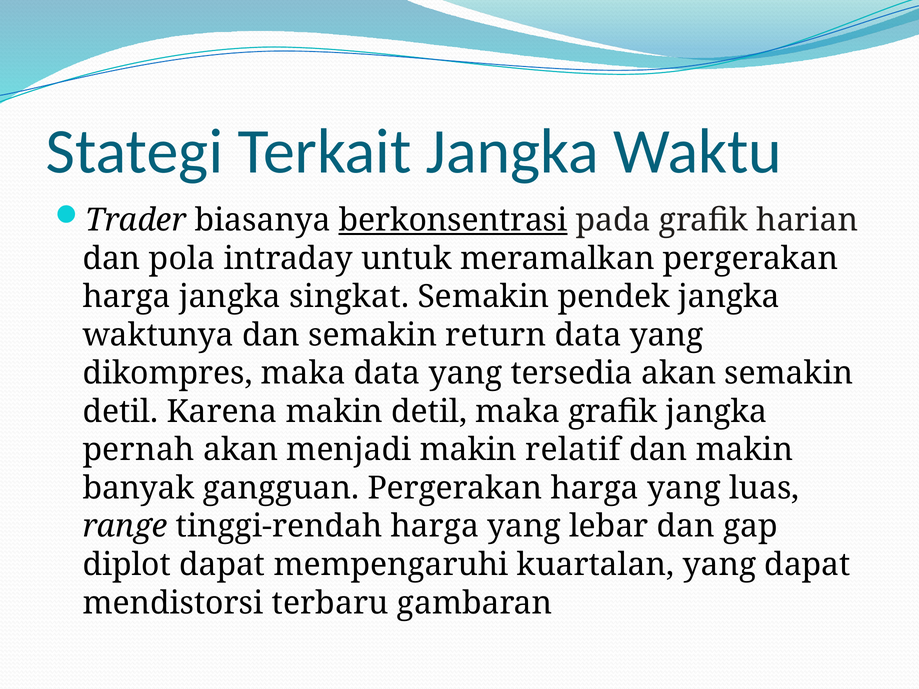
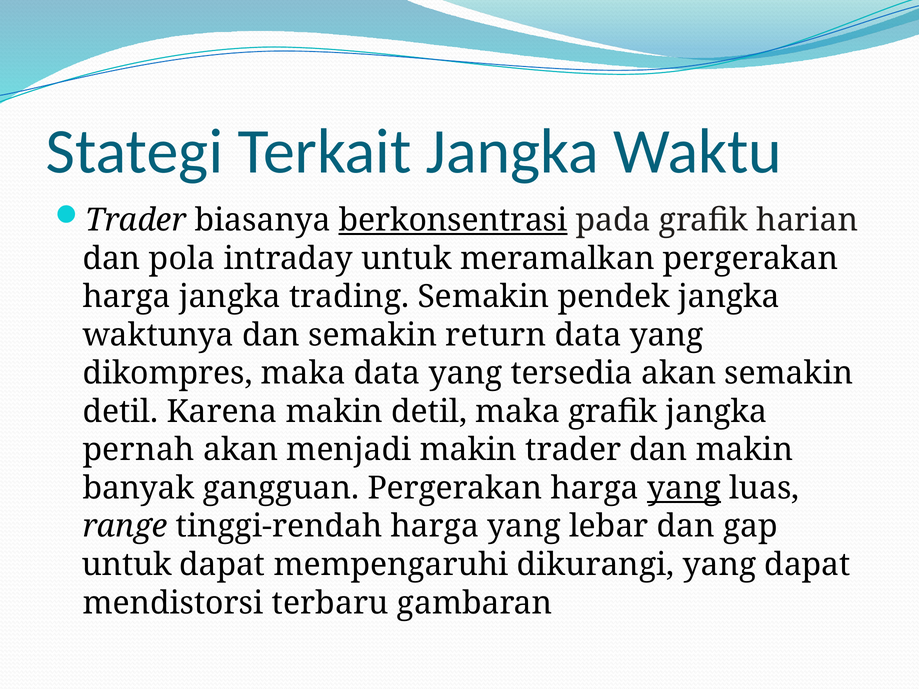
singkat: singkat -> trading (349, 297)
makin relatif: relatif -> trader (573, 450)
yang underline: none -> present (684, 488)
diplot: diplot -> untuk (127, 565)
kuartalan: kuartalan -> dikurangi (596, 565)
